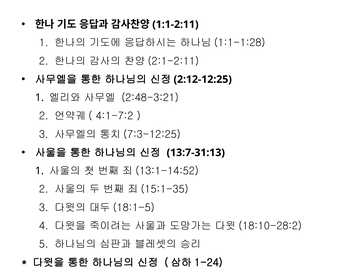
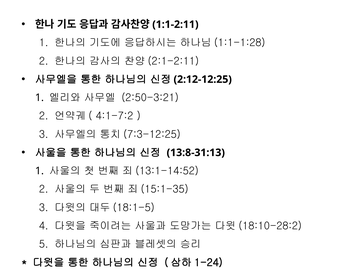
2:48-3:21: 2:48-3:21 -> 2:50-3:21 (150, 97)
13:7-31:13: 13:7-31:13 -> 13:8-31:13 (196, 152)
